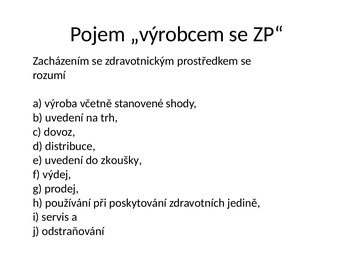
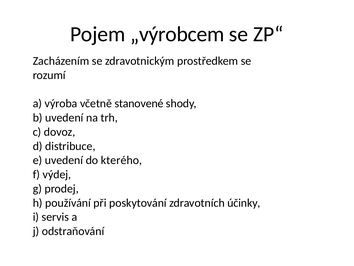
zkoušky: zkoušky -> kterého (121, 160)
jedině: jedině -> účinky (244, 203)
